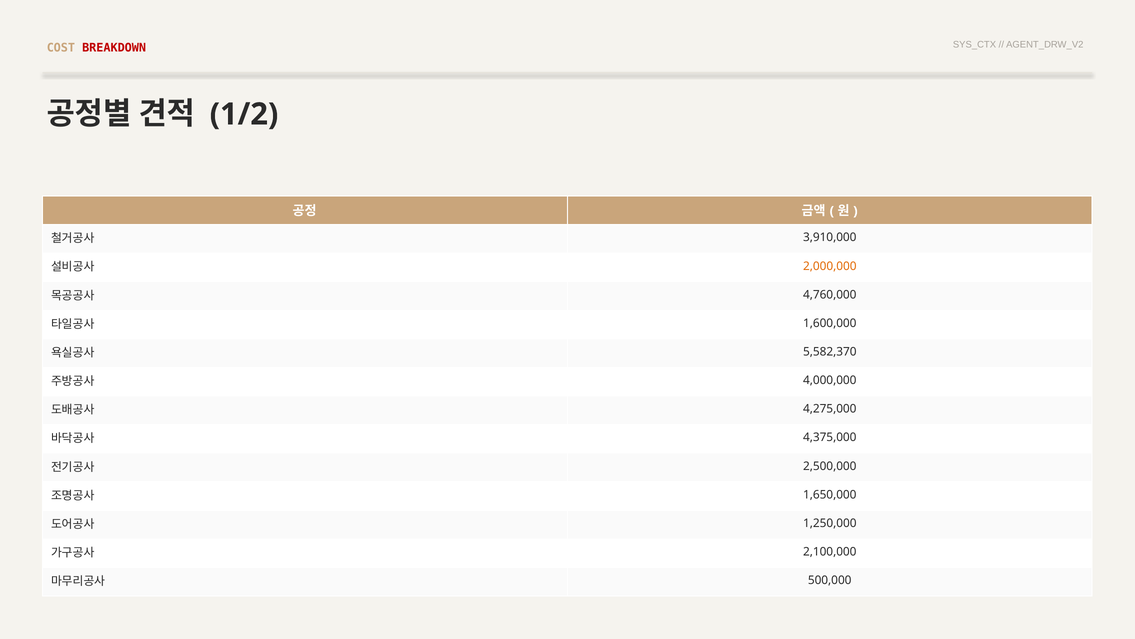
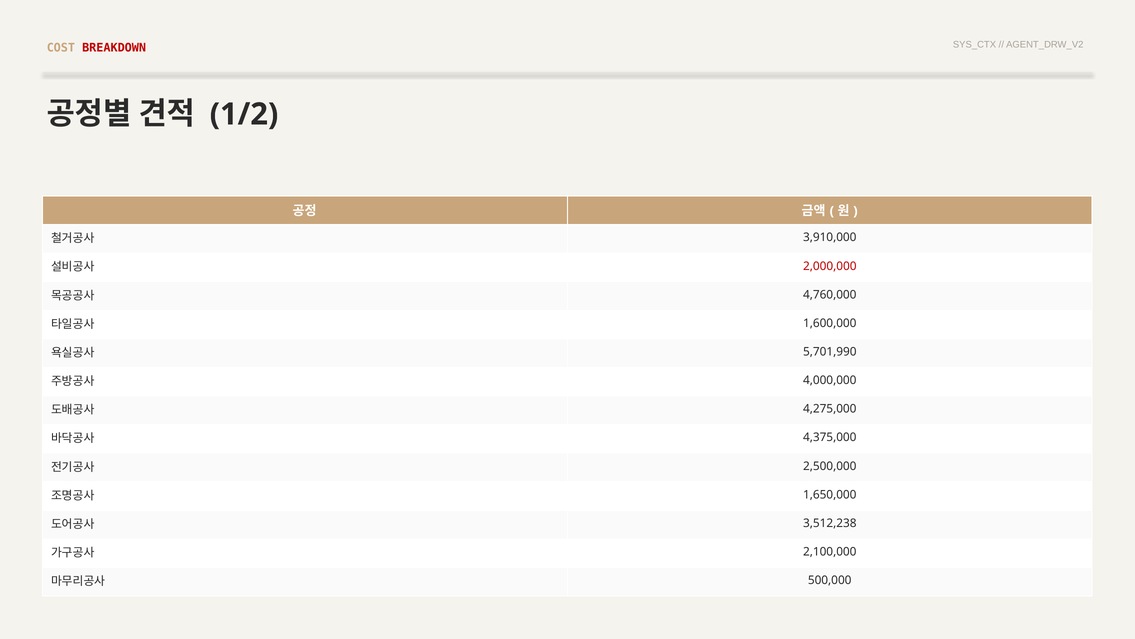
2,000,000 colour: orange -> red (830, 266)
5,582,370: 5,582,370 -> 5,701,990 (830, 352)
1,250,000: 1,250,000 -> 3,512,238 (830, 523)
